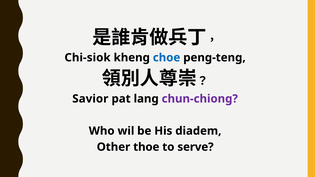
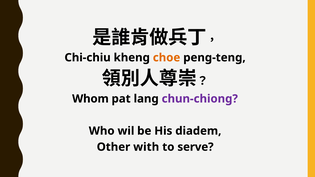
Chi-siok: Chi-siok -> Chi-chiu (88, 58)
choe colour: blue -> orange (167, 58)
Savior: Savior -> Whom (90, 99)
thoe: thoe -> with (146, 147)
